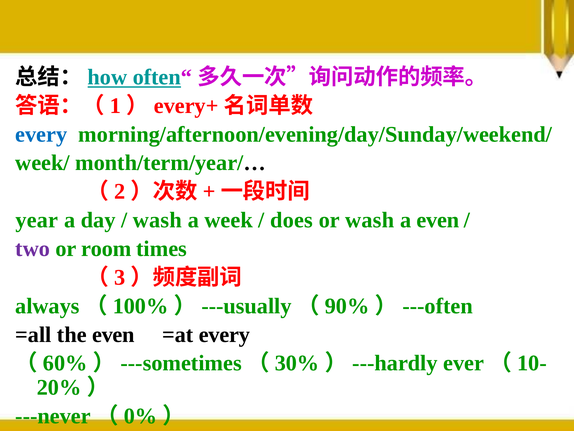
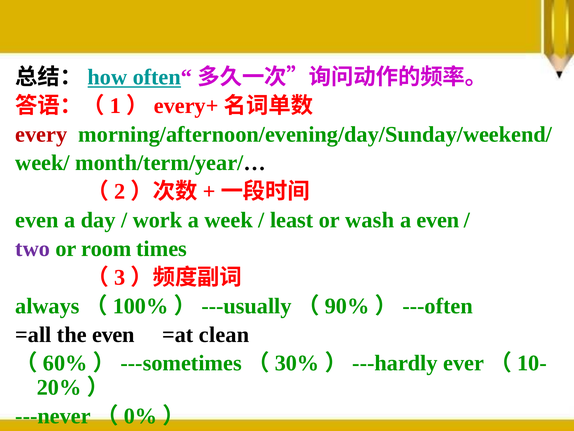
every colour: blue -> red (41, 134)
year: year -> even (37, 220)
wash: wash -> work (157, 220)
does: does -> least (292, 220)
=at every: every -> clean (224, 334)
